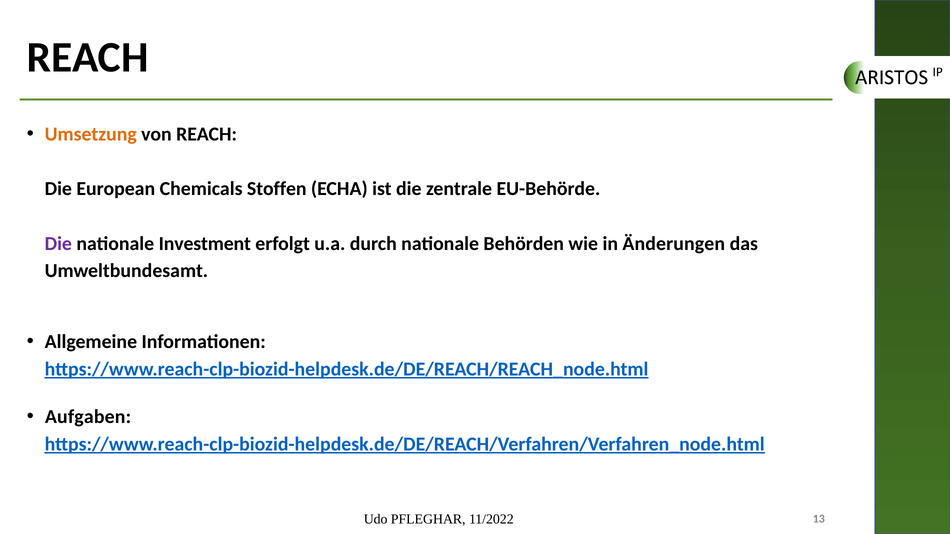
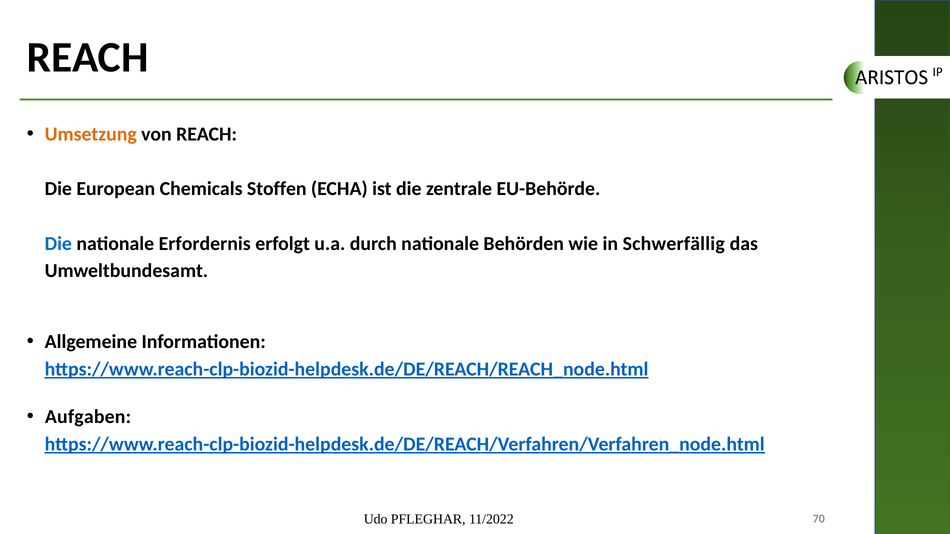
Die colour: purple -> blue (58, 244)
Investment: Investment -> Erfordernis (205, 244)
Änderungen: Änderungen -> Schwerfällig (674, 244)
13: 13 -> 70 (819, 519)
